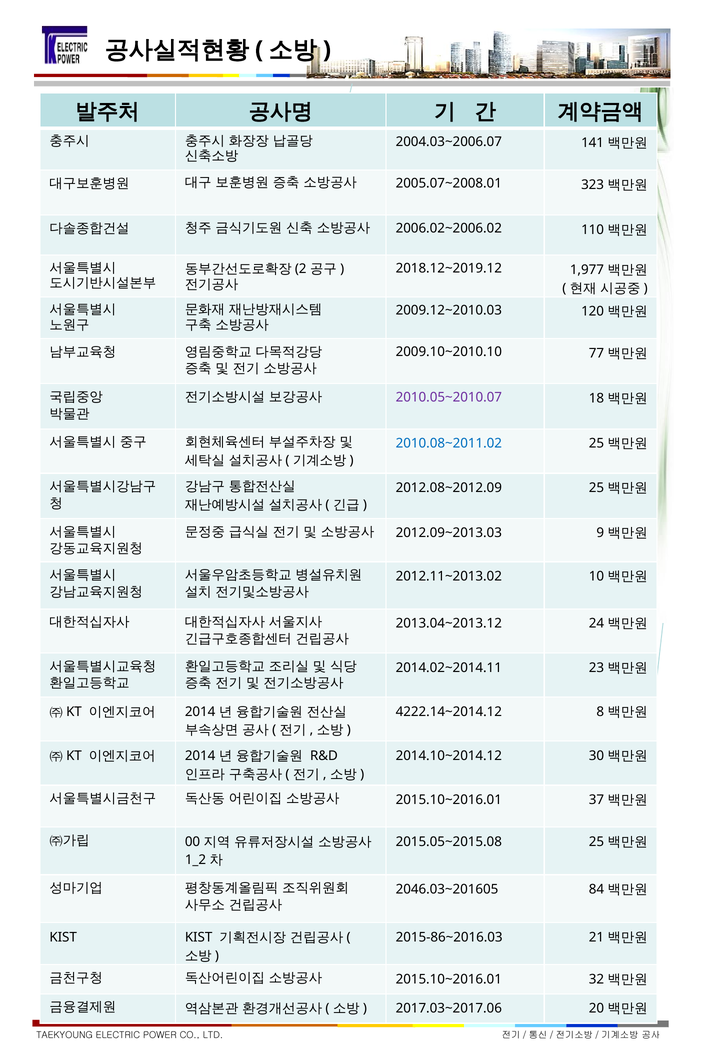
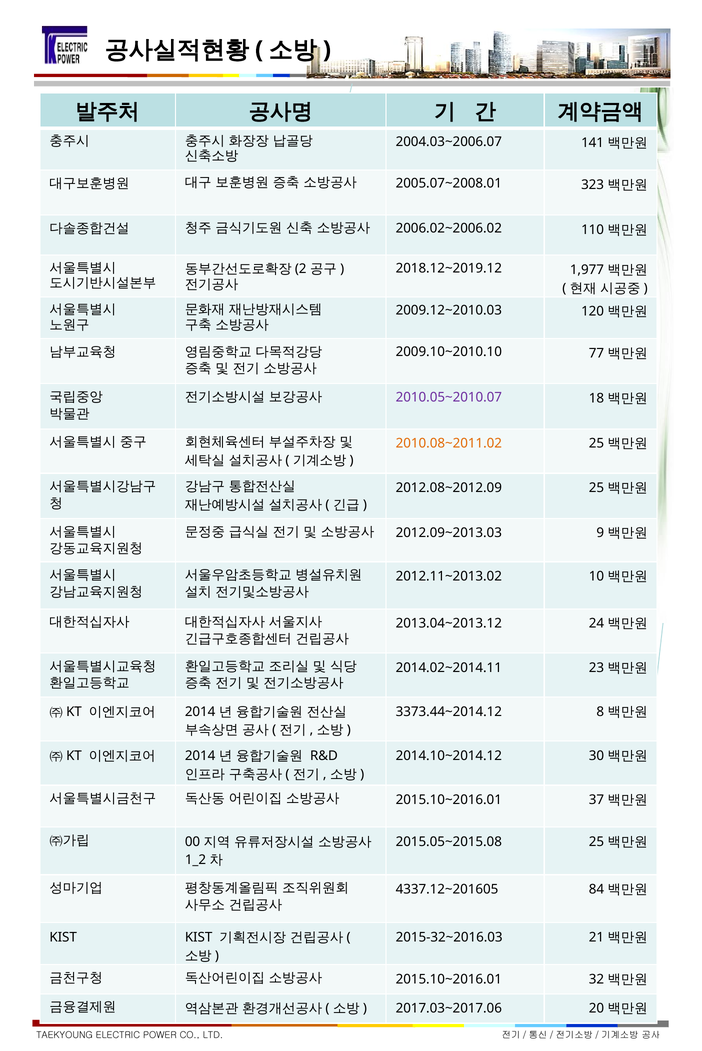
2010.08~2011.02 colour: blue -> orange (449, 443)
4222.14~2014.12: 4222.14~2014.12 -> 3373.44~2014.12 (449, 712)
2046.03~201605: 2046.03~201605 -> 4337.12~201605 (447, 889)
2015-86~2016.03: 2015-86~2016.03 -> 2015-32~2016.03 (449, 937)
